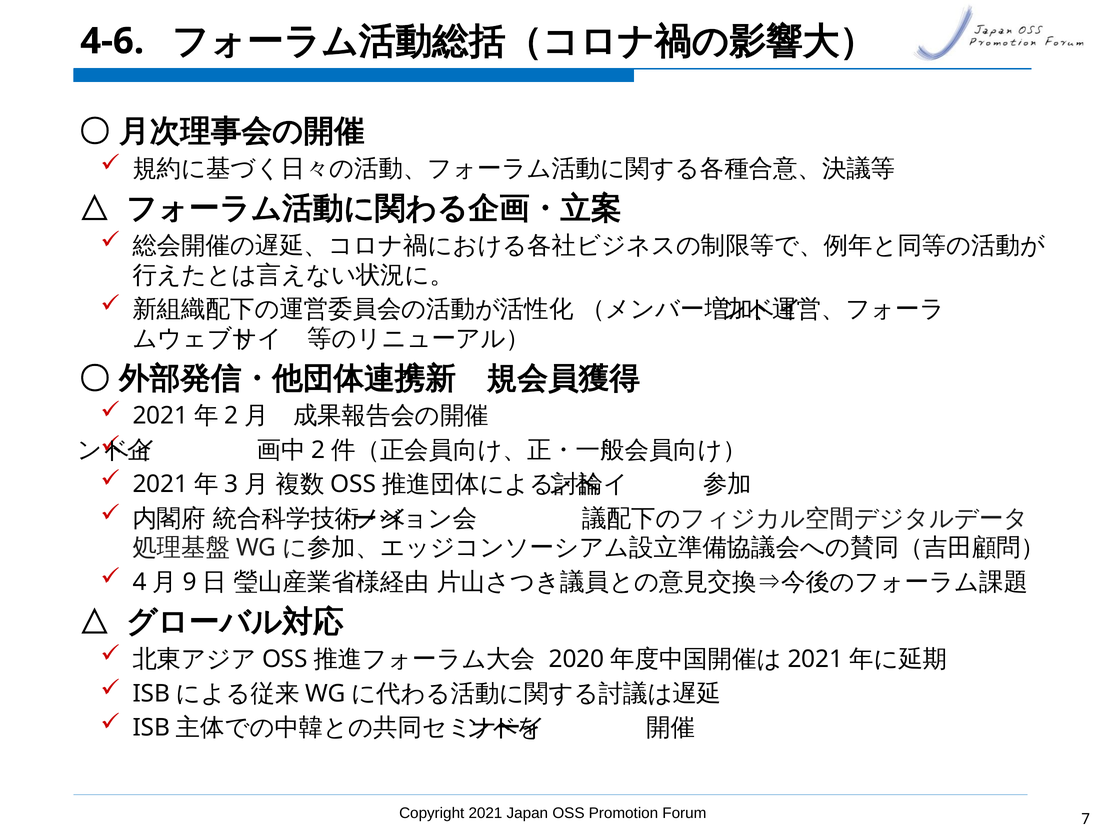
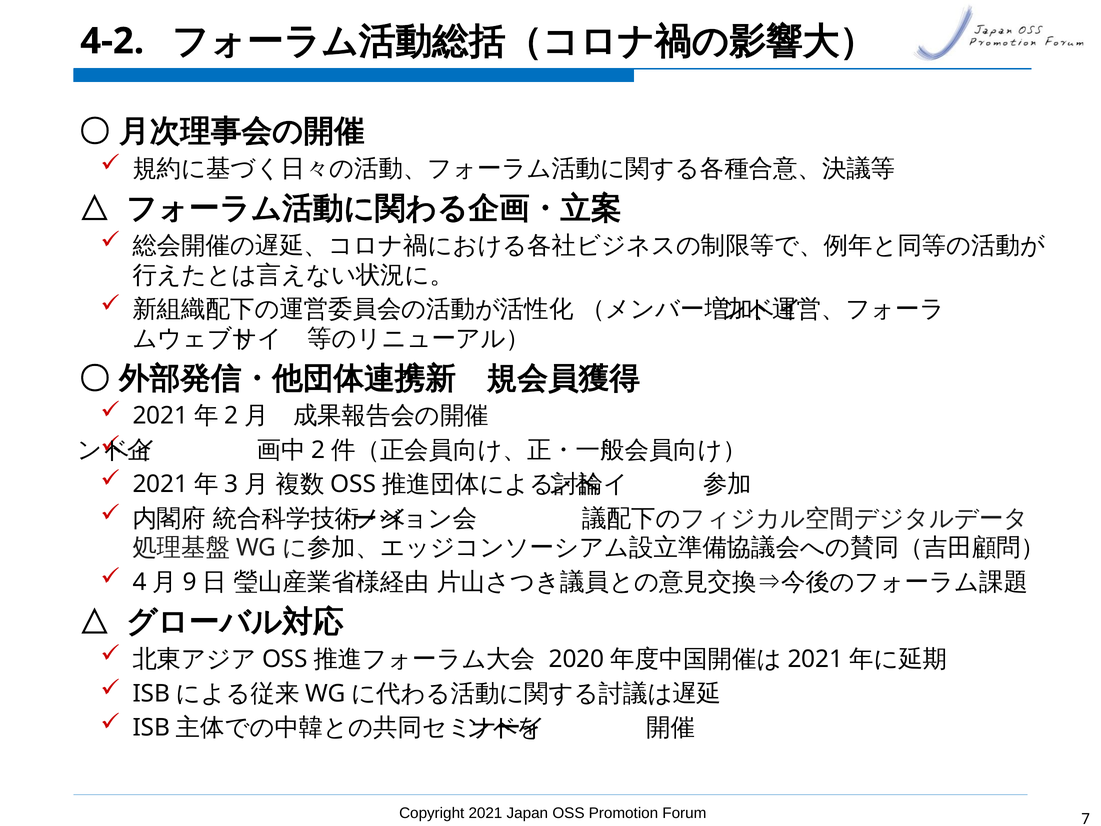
4-6: 4-6 -> 4-2 (112, 41)
